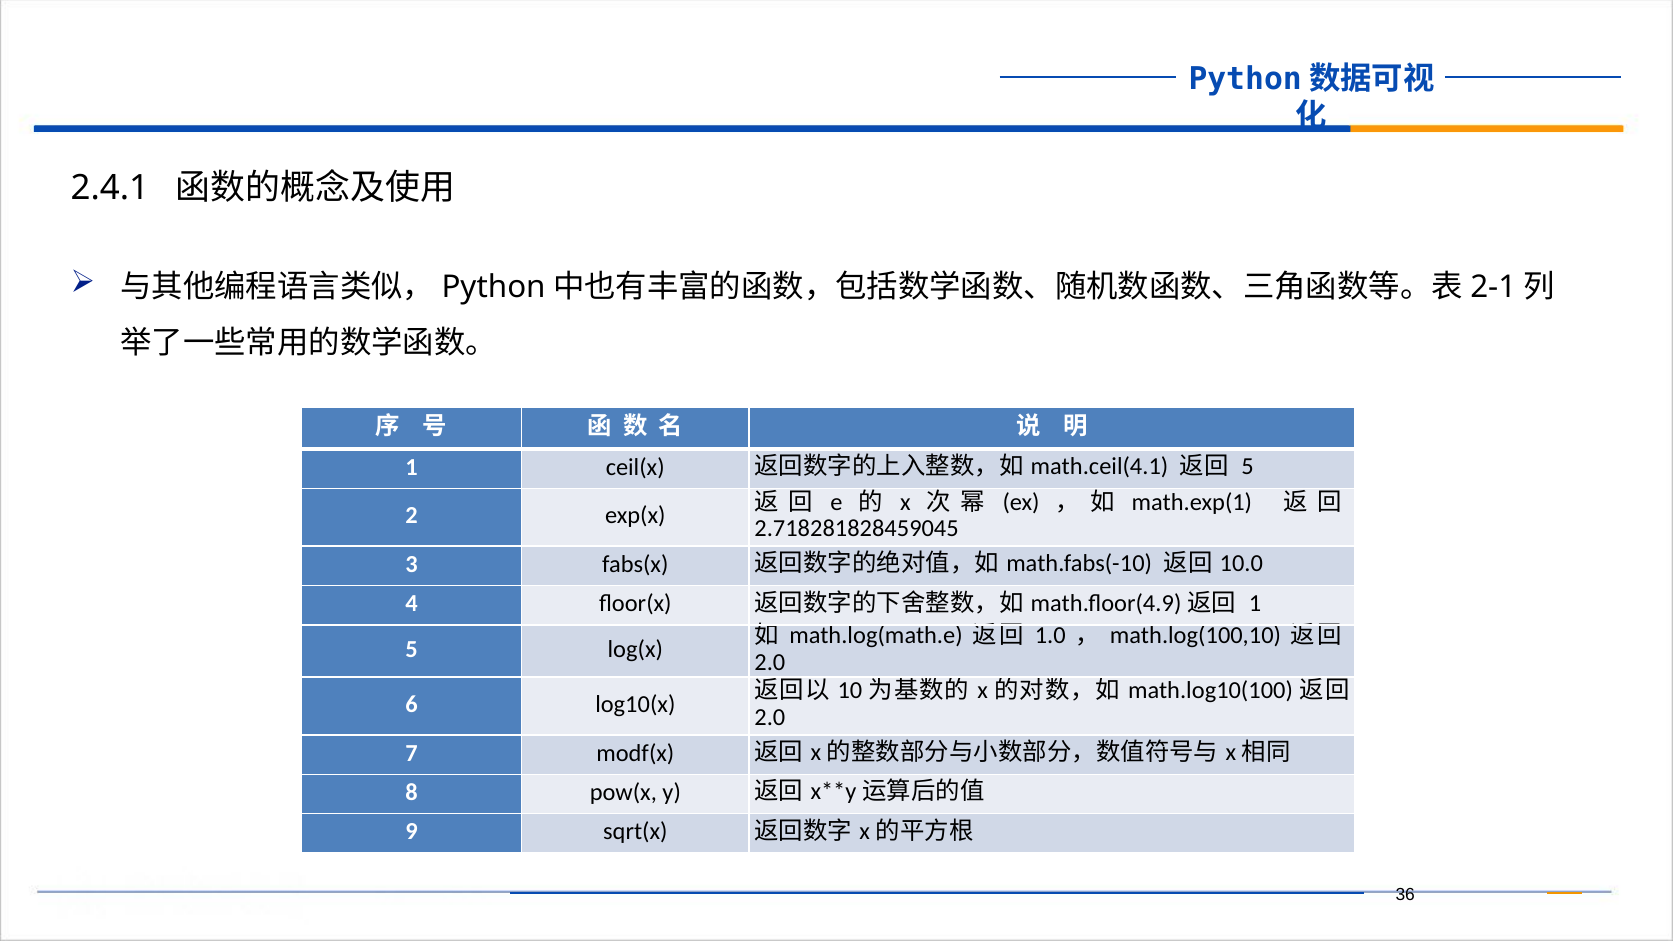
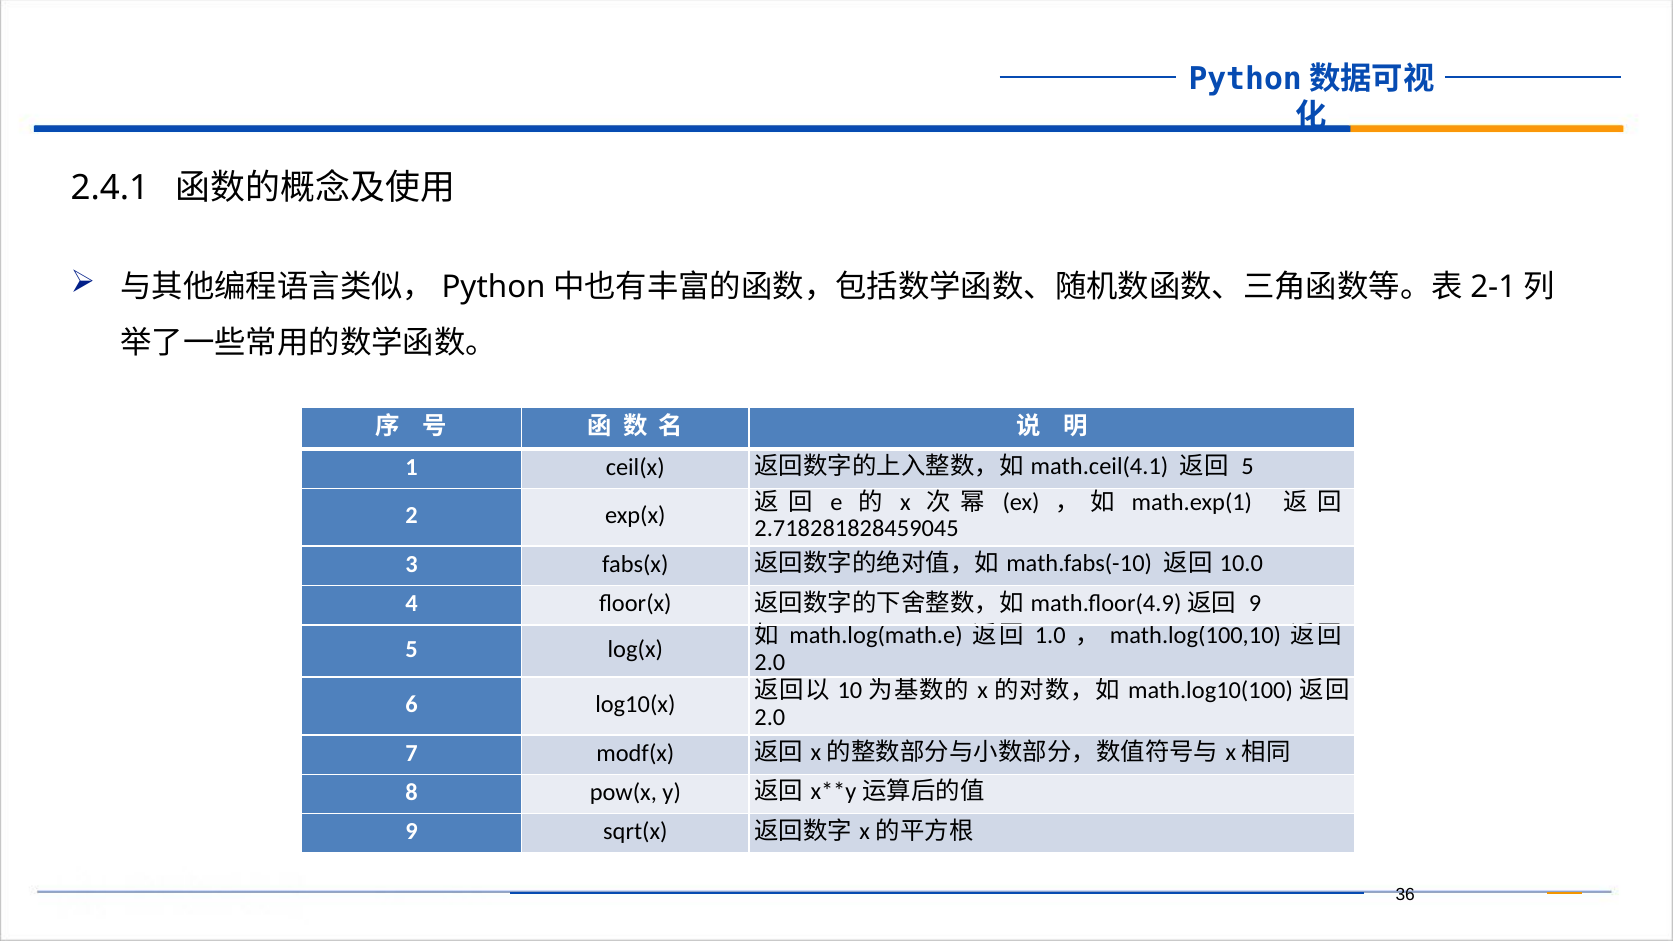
1: 1 -> 9 (1255, 603)
